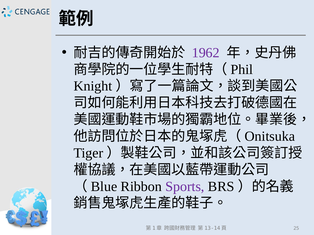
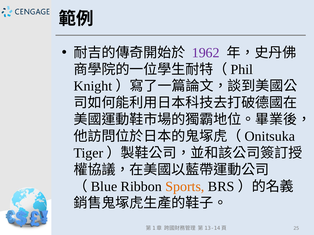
Sports colour: purple -> orange (185, 187)
